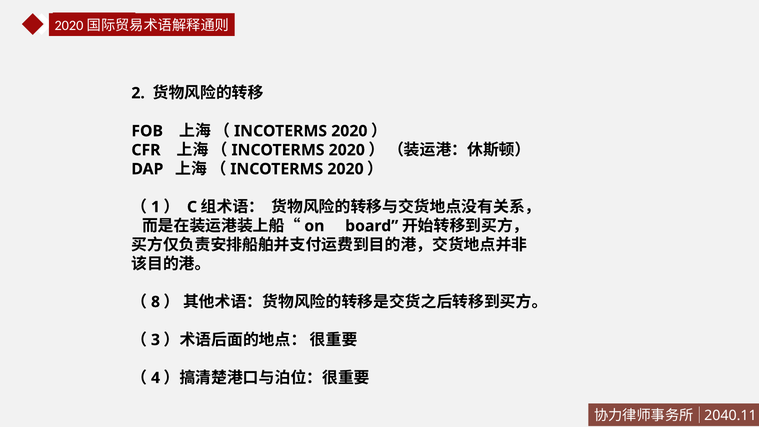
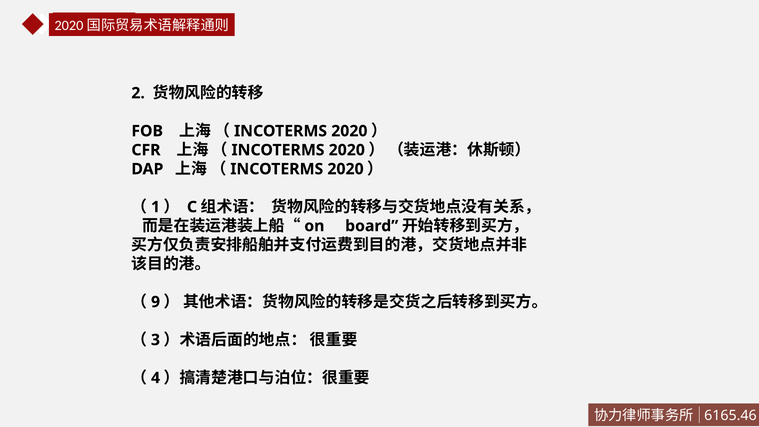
8: 8 -> 9 (156, 302)
2040.11: 2040.11 -> 6165.46 (730, 416)
